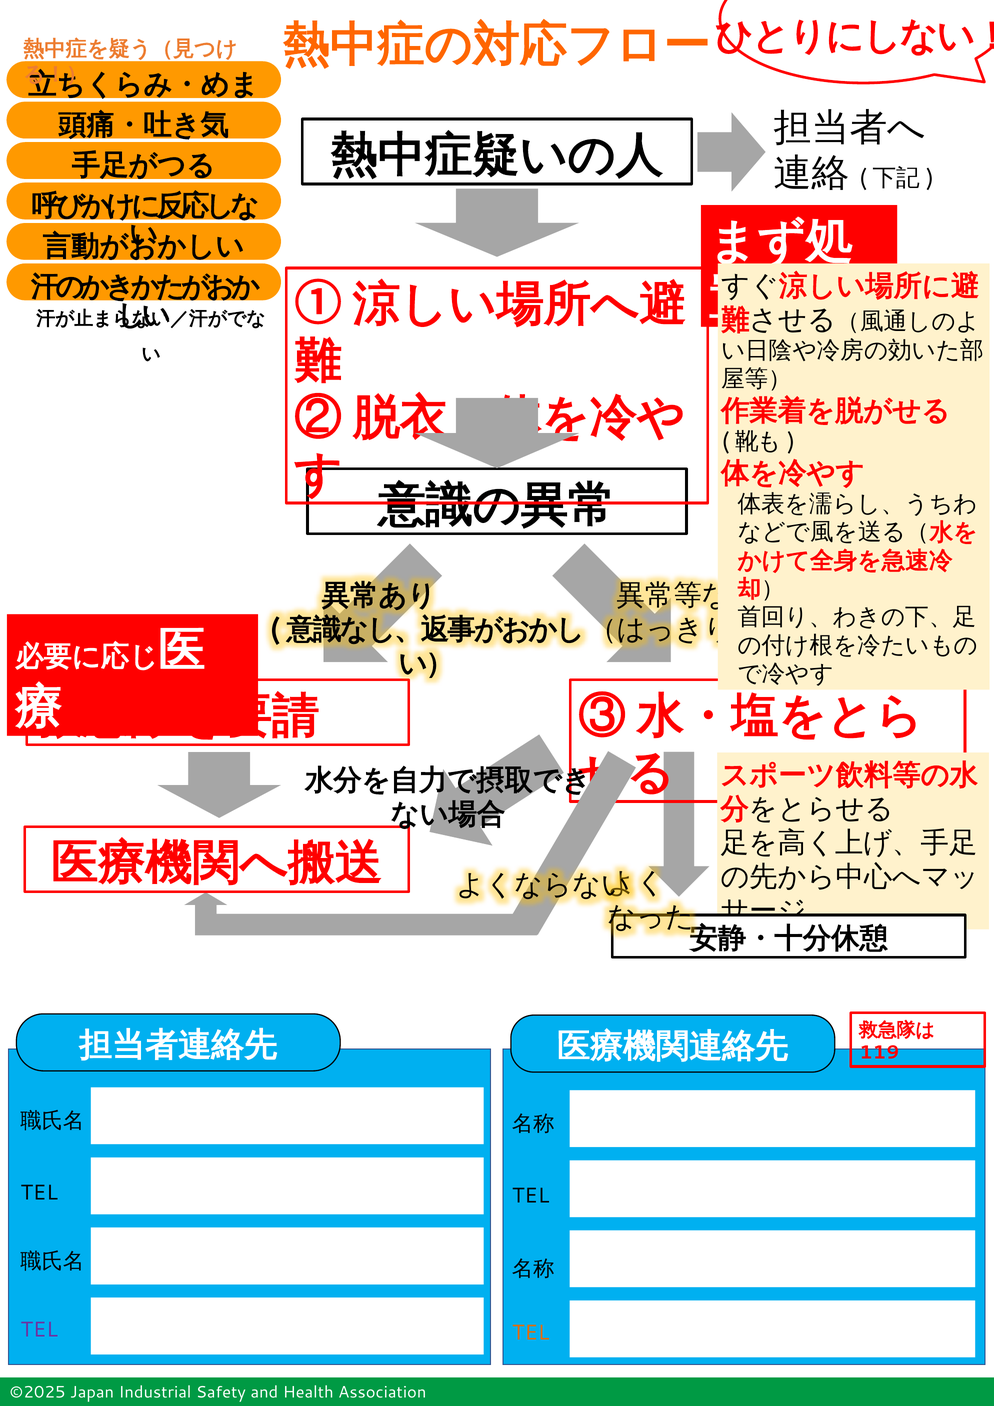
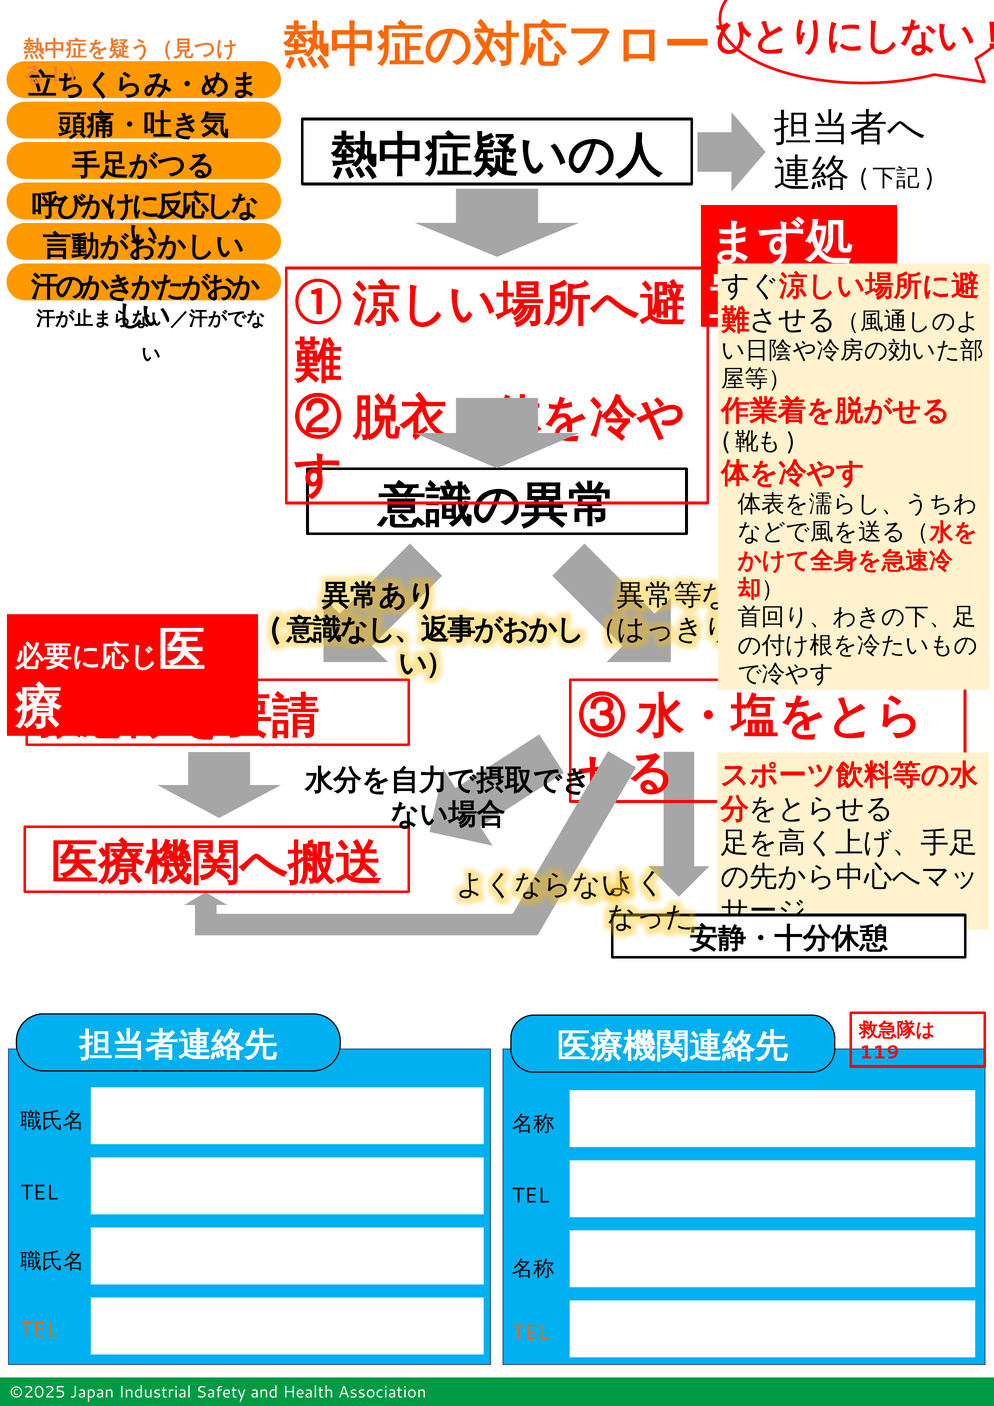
TEL colour: purple -> orange (39, 1330)
